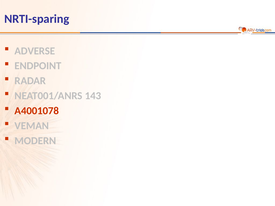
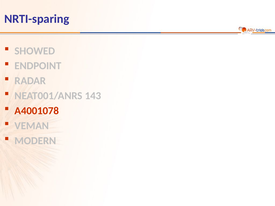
ADVERSE: ADVERSE -> SHOWED (35, 51)
